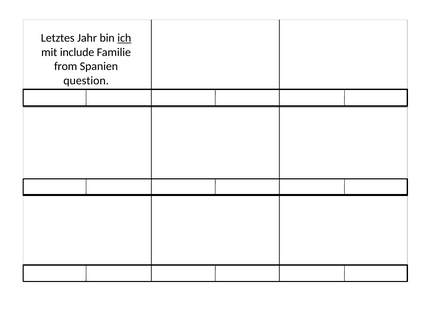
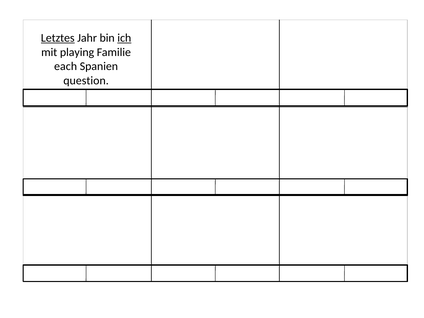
Letztes underline: none -> present (58, 38)
include: include -> playing (77, 52)
from: from -> each (66, 66)
